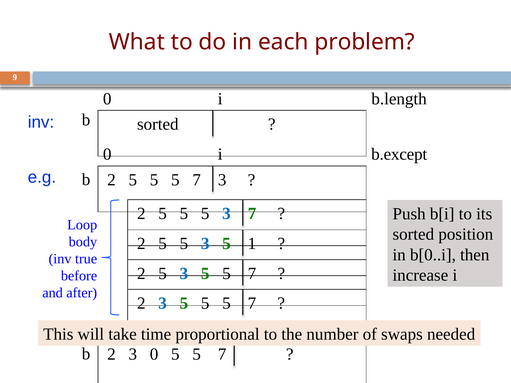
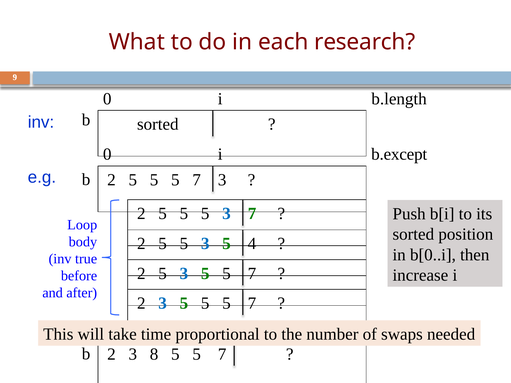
problem: problem -> research (365, 42)
1: 1 -> 4 (252, 244)
3 0: 0 -> 8 (154, 354)
